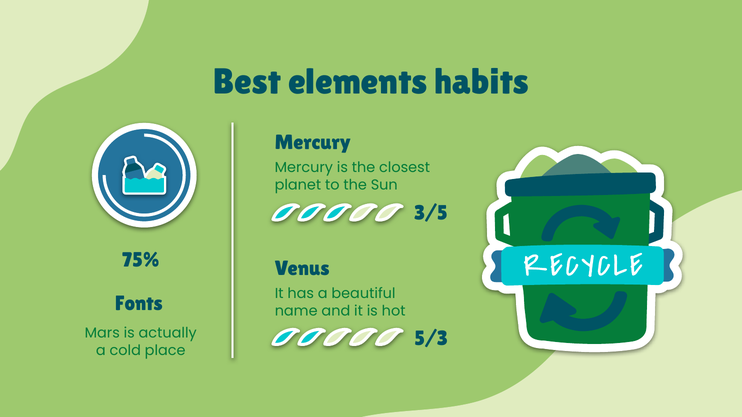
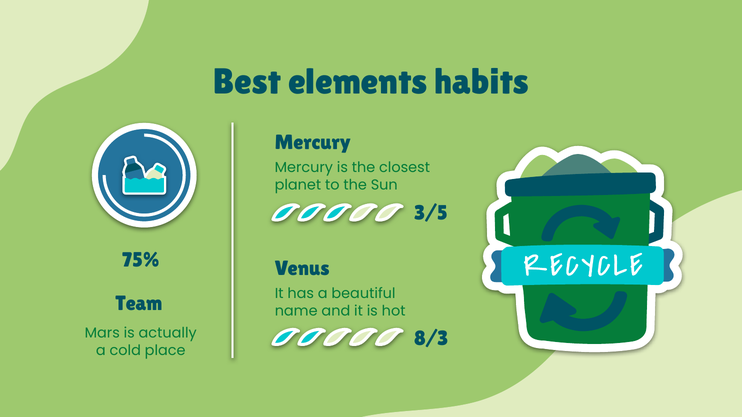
Fonts: Fonts -> Team (139, 304)
5/3: 5/3 -> 8/3 (431, 339)
